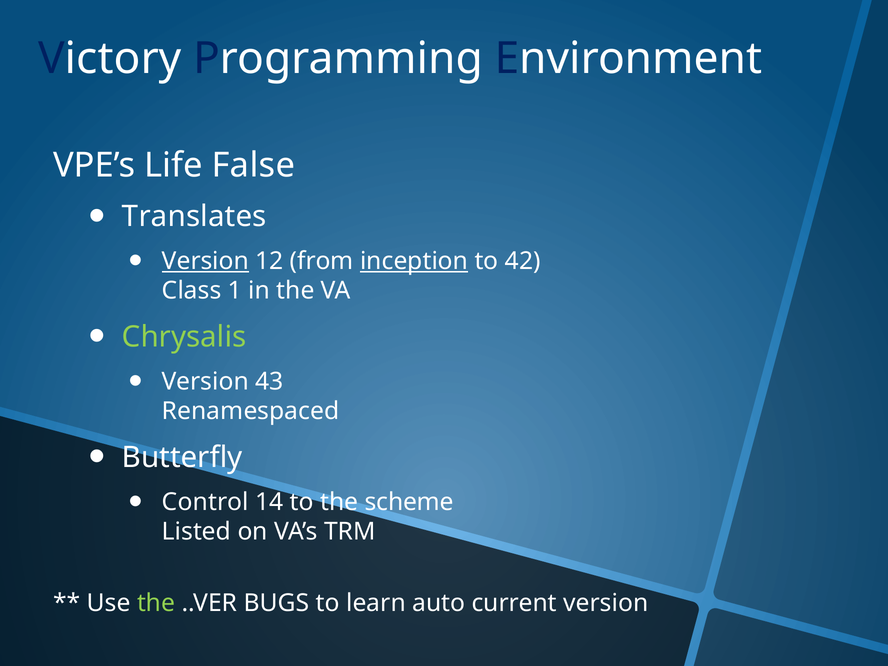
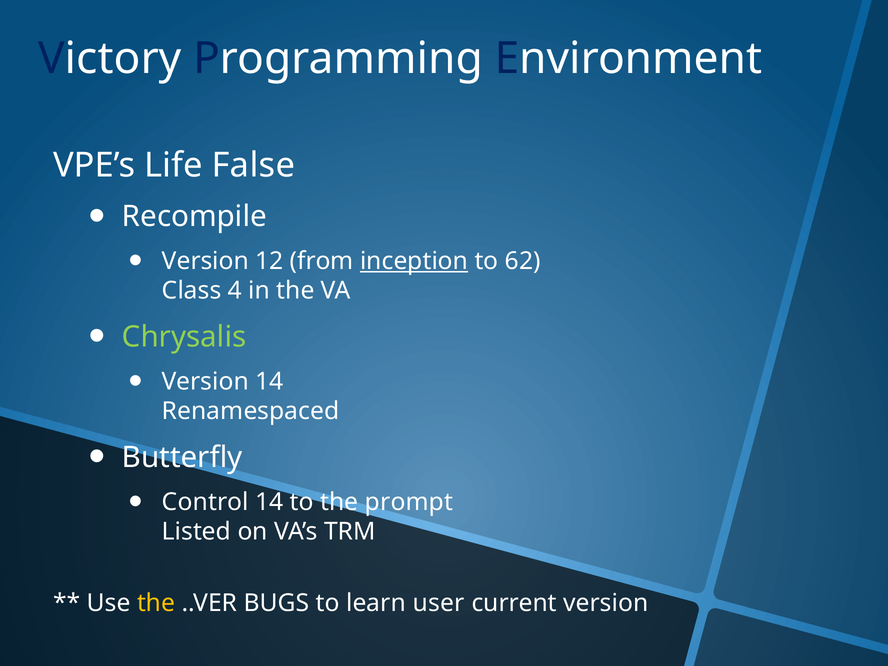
Translates: Translates -> Recompile (194, 217)
Version underline: present -> none (205, 261)
42: 42 -> 62 (523, 261)
1: 1 -> 4 (235, 291)
Version 43: 43 -> 14 (269, 382)
scheme: scheme -> prompt (409, 502)
the colour: light green -> yellow (156, 603)
auto: auto -> user (439, 603)
